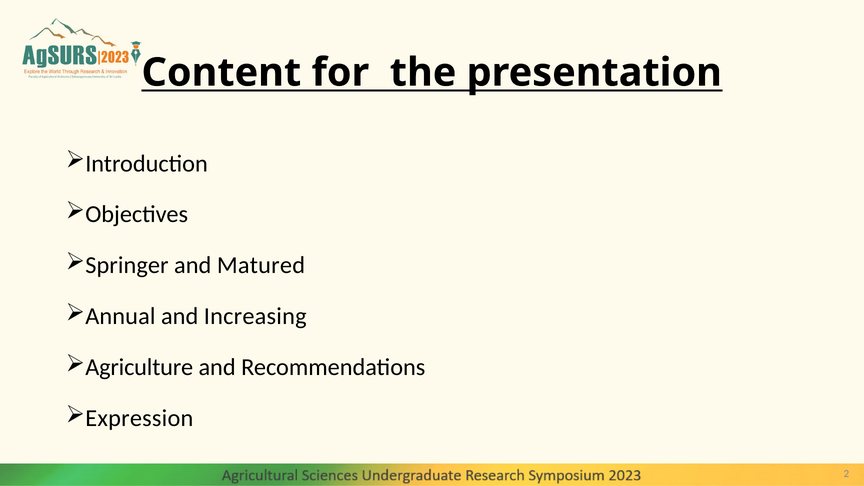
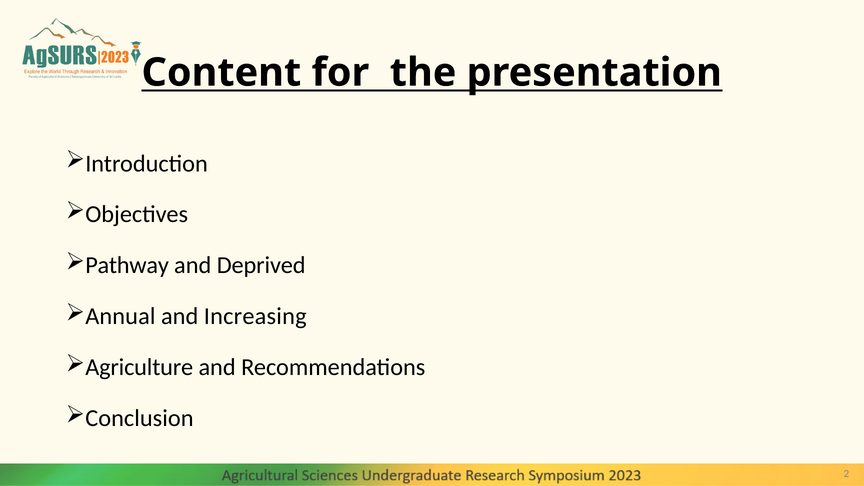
Springer: Springer -> Pathway (127, 265)
Matured: Matured -> Deprived (261, 265)
Expression: Expression -> Conclusion (139, 418)
